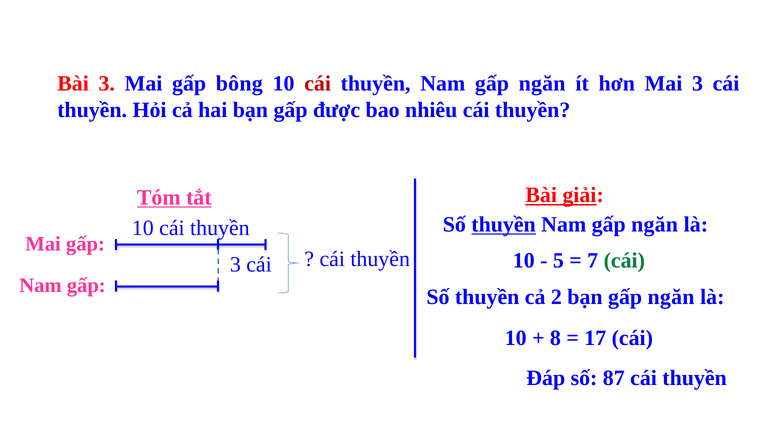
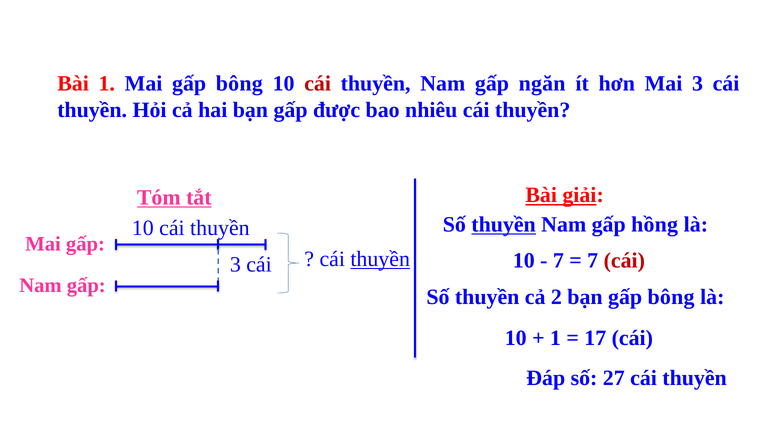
Bài 3: 3 -> 1 (107, 84)
ngăn: ngăn -> hồng (655, 225)
thuyền underline: none -> present (380, 259)
5: 5 -> 7 (558, 261)
cái colour: green -> red (624, 261)
bạn gấp ngăn: ngăn -> bông (671, 298)
8: 8 -> 1 (555, 338)
87: 87 -> 27 (614, 379)
